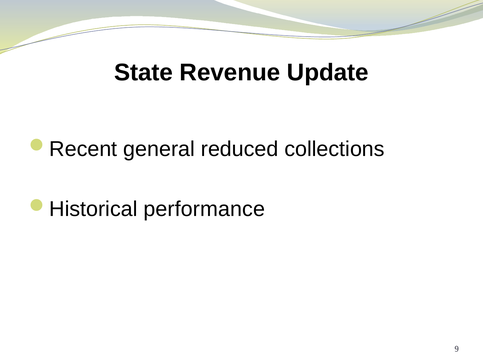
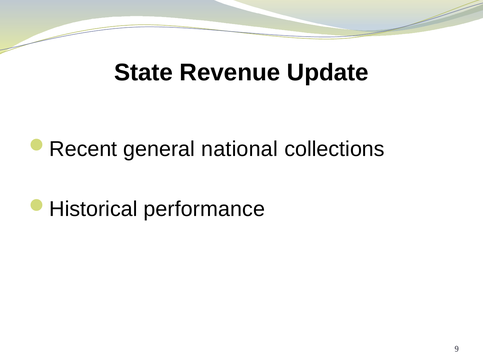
reduced: reduced -> national (240, 149)
